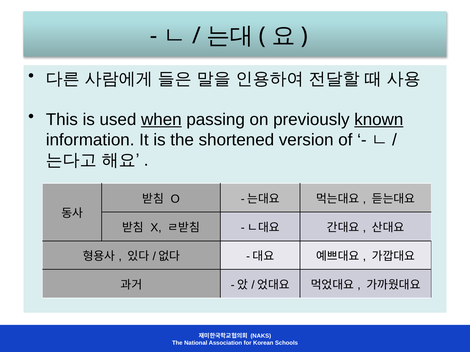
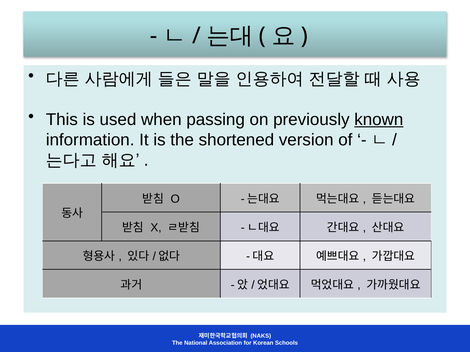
when underline: present -> none (161, 120)
